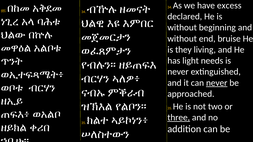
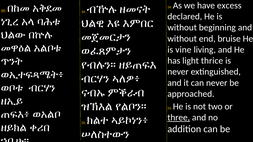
they: they -> vine (183, 50)
needs: needs -> thrice (212, 61)
never underline: present -> none (217, 83)
